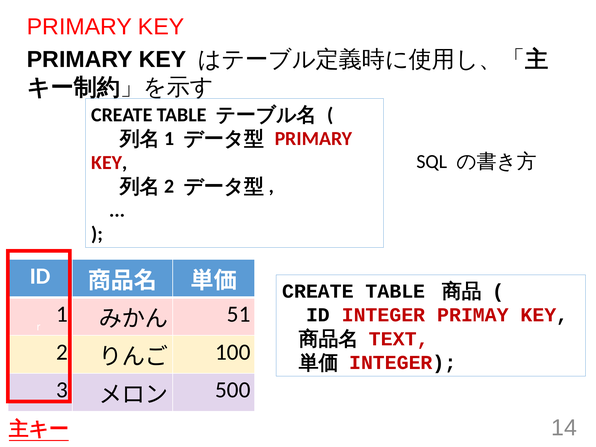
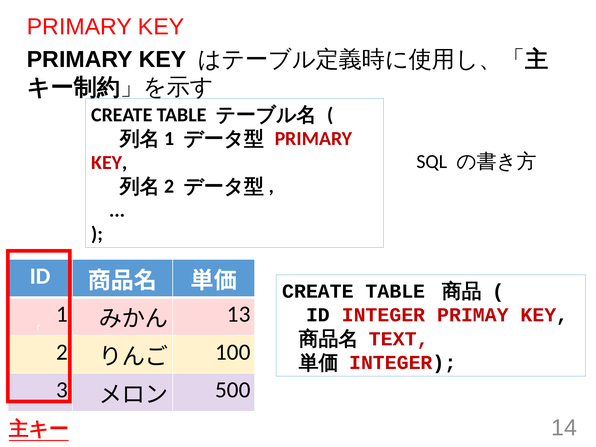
51: 51 -> 13 (239, 314)
